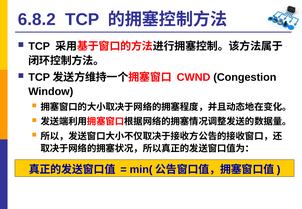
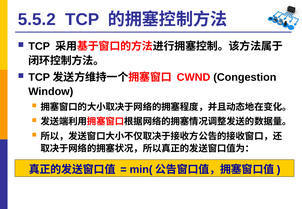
6.8.2: 6.8.2 -> 5.5.2 (37, 19)
